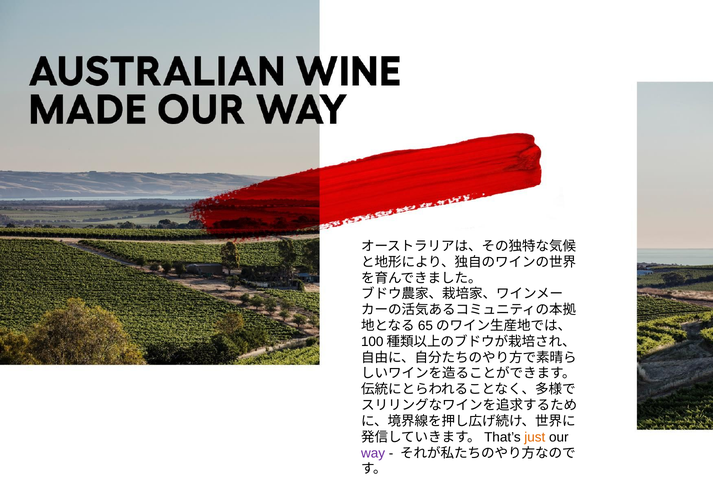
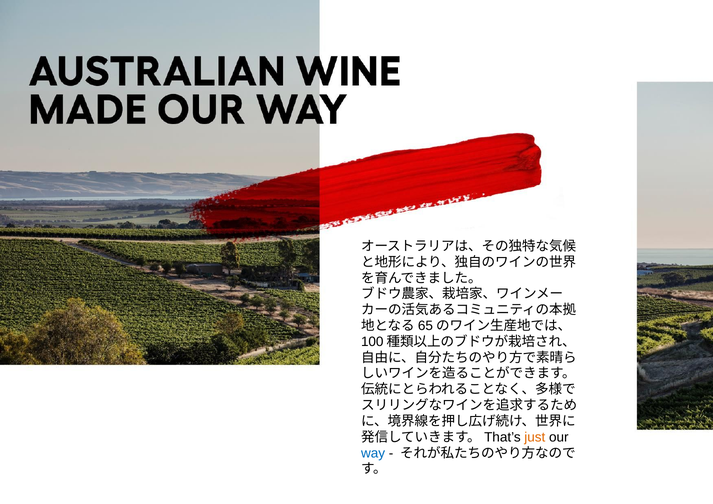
way colour: purple -> blue (373, 453)
